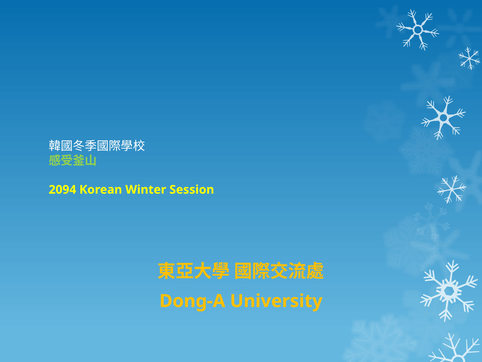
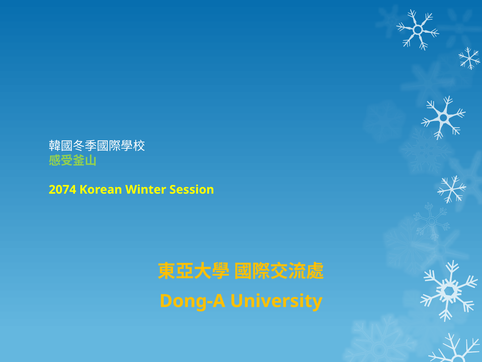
2094: 2094 -> 2074 (62, 189)
